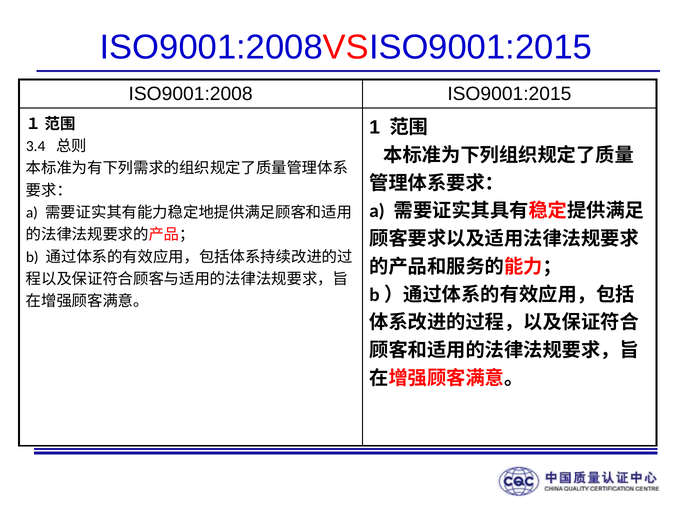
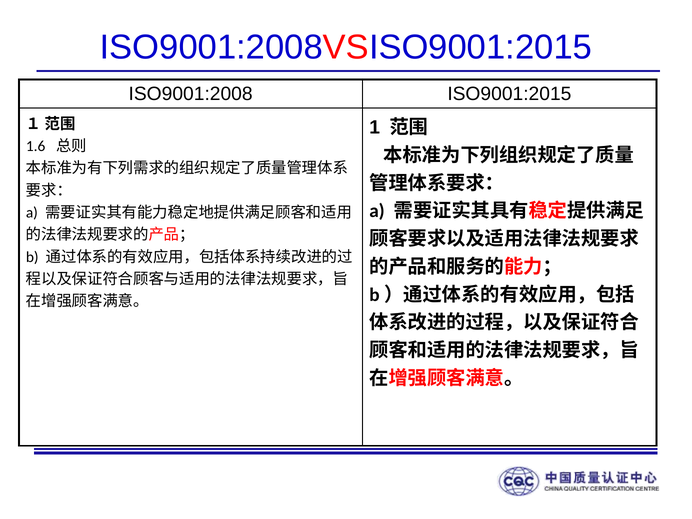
3.4: 3.4 -> 1.6 (36, 146)
